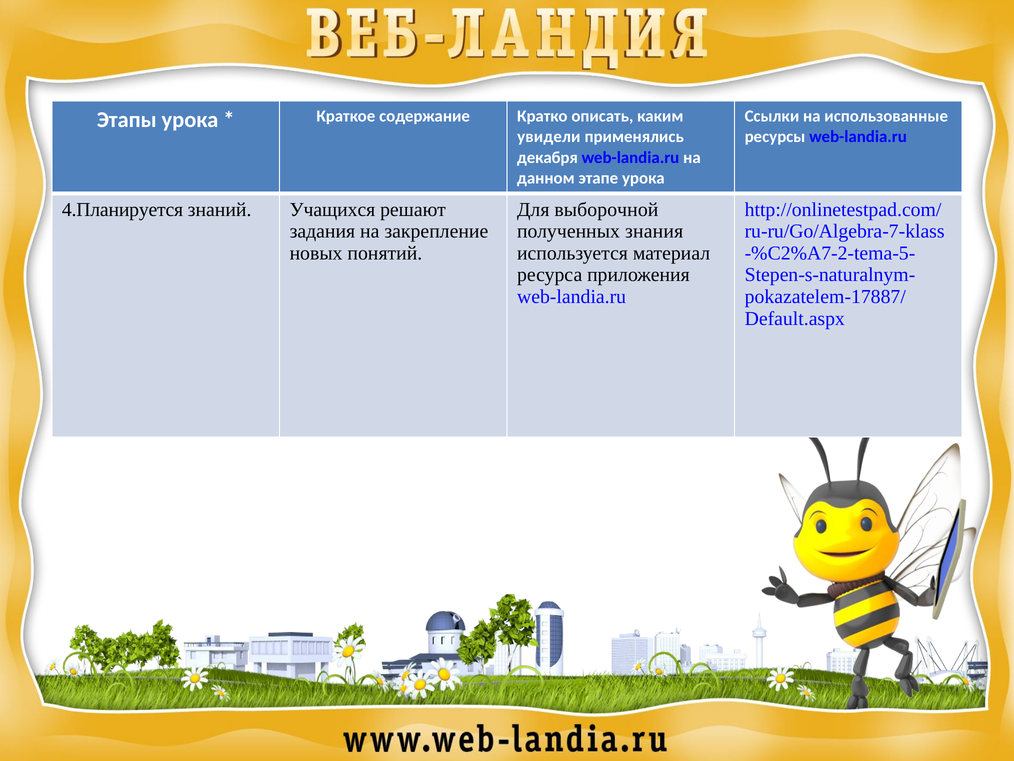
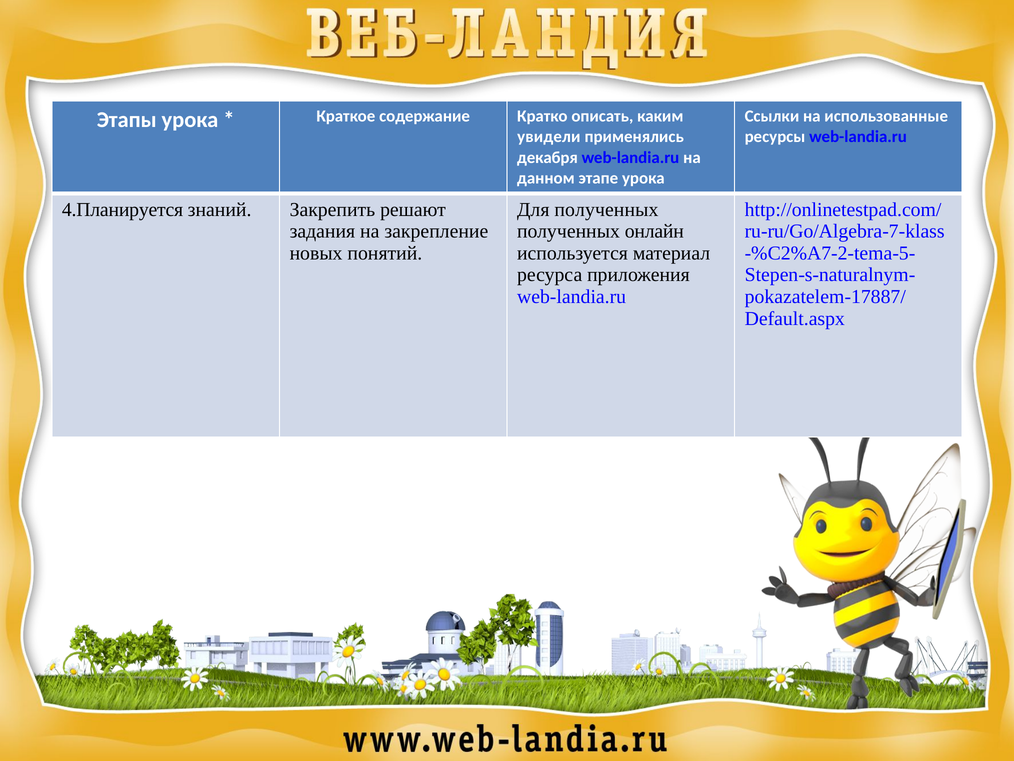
Учащихся: Учащихся -> Закрепить (332, 209)
Для выборочной: выборочной -> полученных (606, 209)
знания: знания -> онлайн (654, 231)
